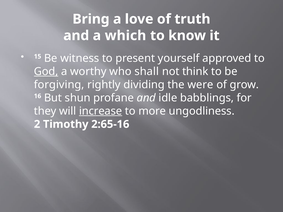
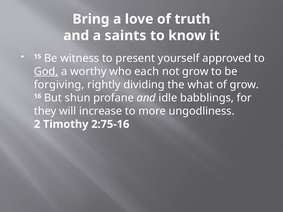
which: which -> saints (125, 36)
shall: shall -> each (147, 72)
not think: think -> grow (195, 72)
were: were -> what (200, 85)
increase underline: present -> none (101, 111)
2:65-16: 2:65-16 -> 2:75-16 (110, 124)
